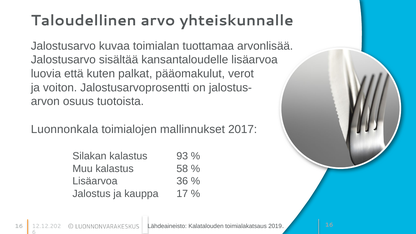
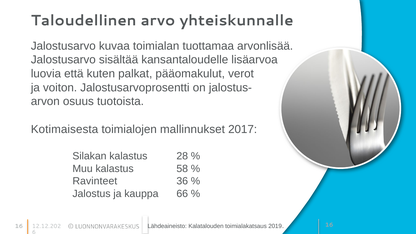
Luonnonkala: Luonnonkala -> Kotimaisesta (65, 129)
93: 93 -> 28 (182, 156)
Lisäarvoa: Lisäarvoa -> Ravinteet (95, 181)
17: 17 -> 66 (182, 194)
